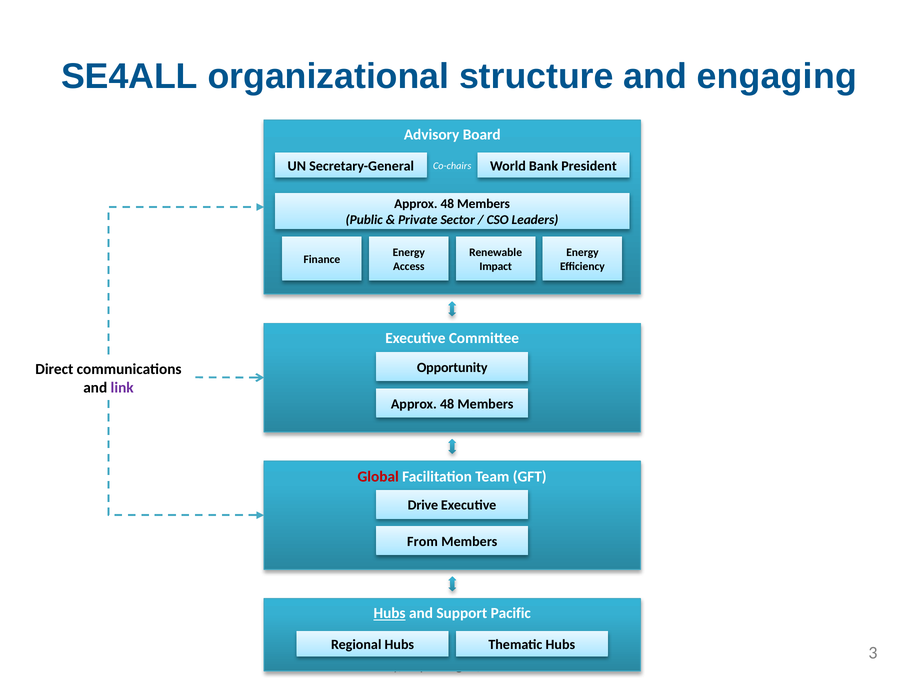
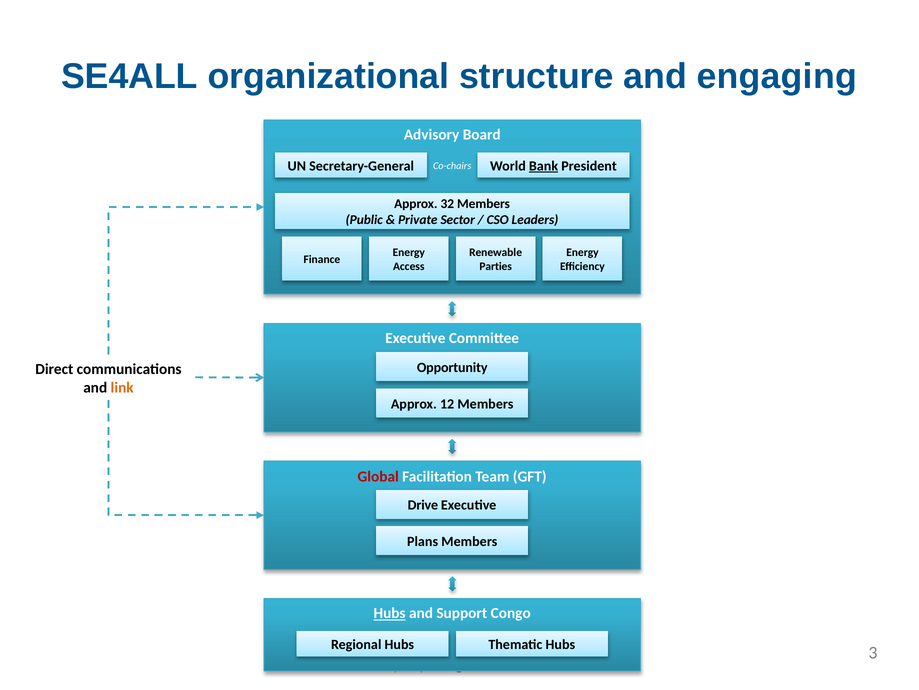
Bank underline: none -> present (544, 166)
48: 48 -> 32 (447, 204)
Impact: Impact -> Parties (496, 266)
link colour: purple -> orange (122, 387)
48: 48 -> 12 (447, 403)
From: From -> Plans (423, 541)
Pacific: Pacific -> Congo (511, 613)
